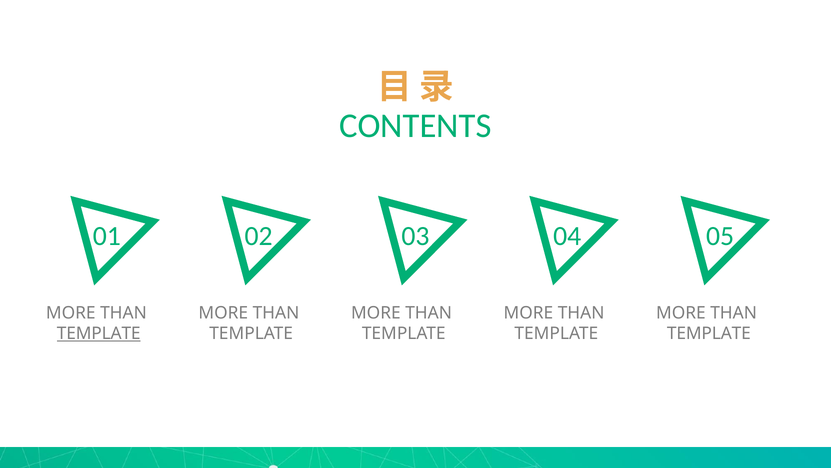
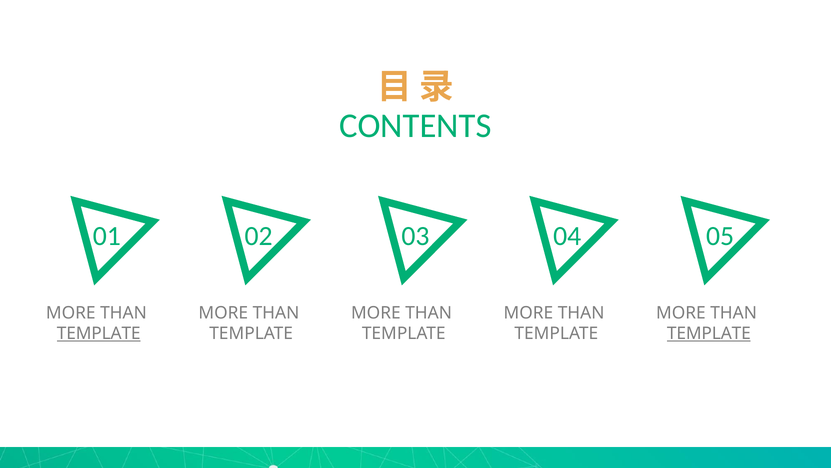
TEMPLATE underline: none -> present (709, 333)
